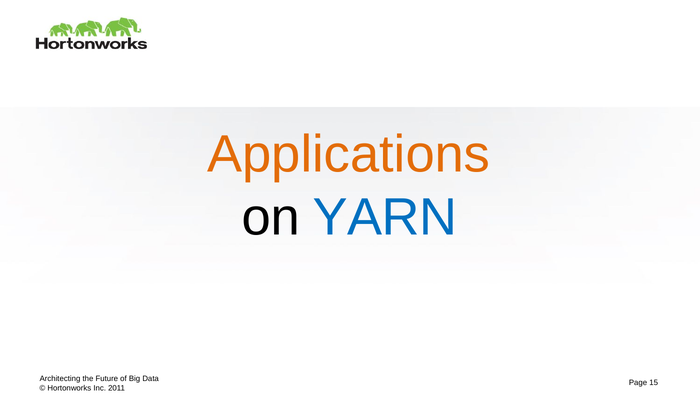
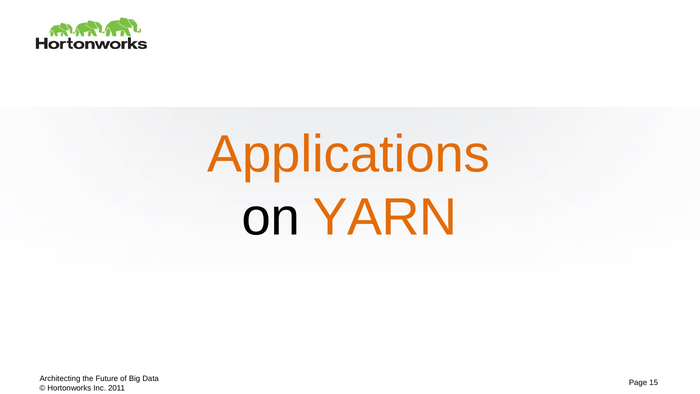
YARN colour: blue -> orange (385, 217)
